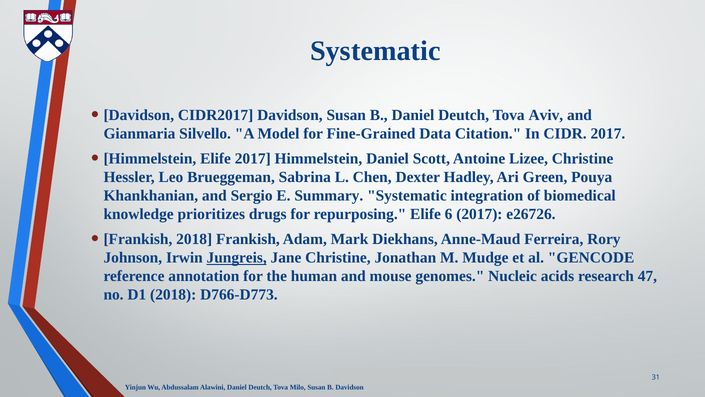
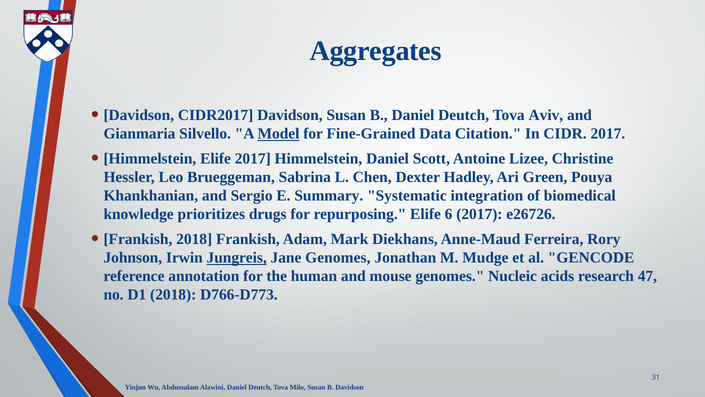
Systematic: Systematic -> Aggregates (376, 51)
Model underline: none -> present (278, 134)
Jane Christine: Christine -> Genomes (338, 258)
